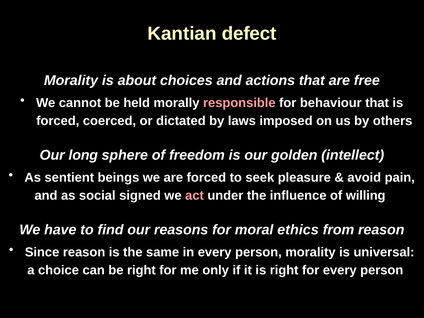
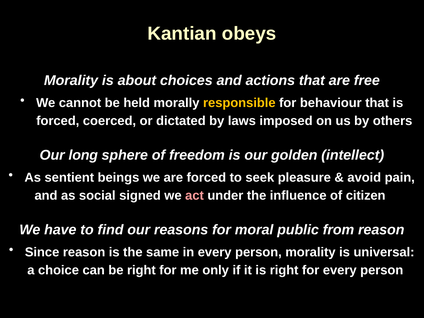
defect: defect -> obeys (249, 34)
responsible colour: pink -> yellow (239, 103)
willing: willing -> citizen (366, 196)
ethics: ethics -> public (298, 230)
